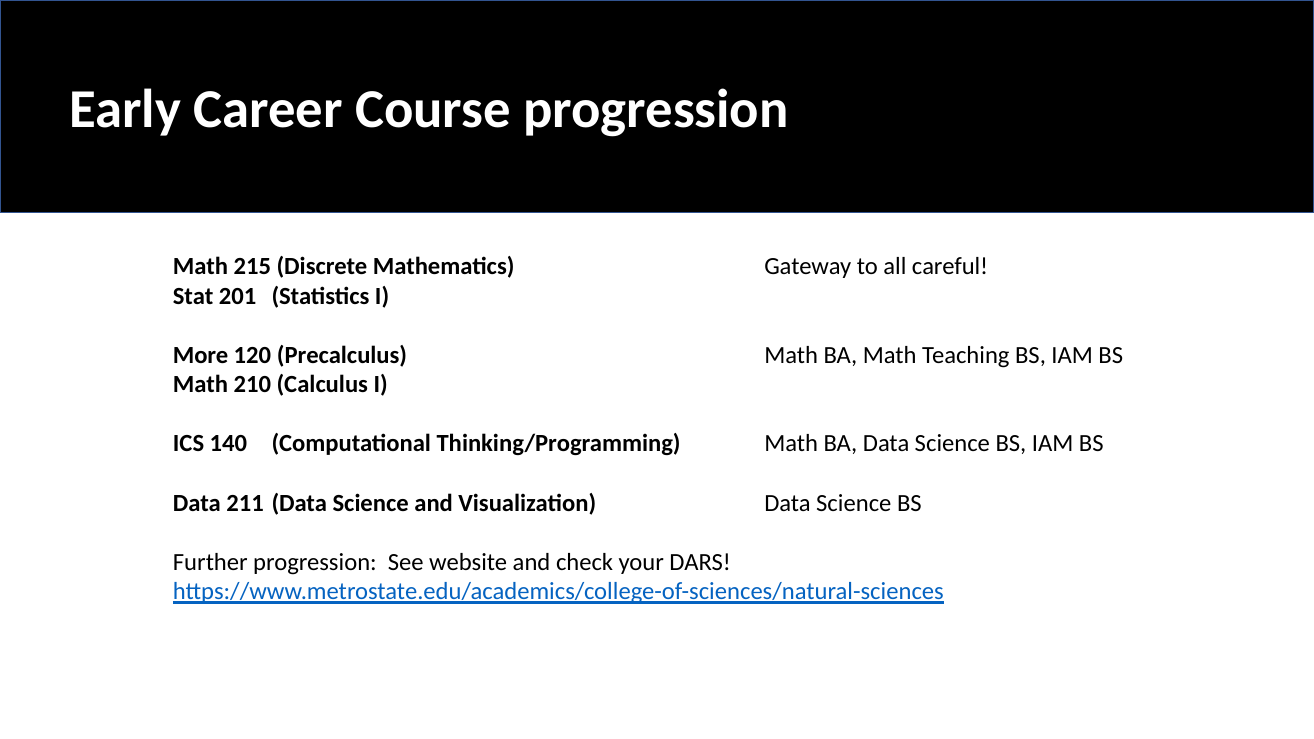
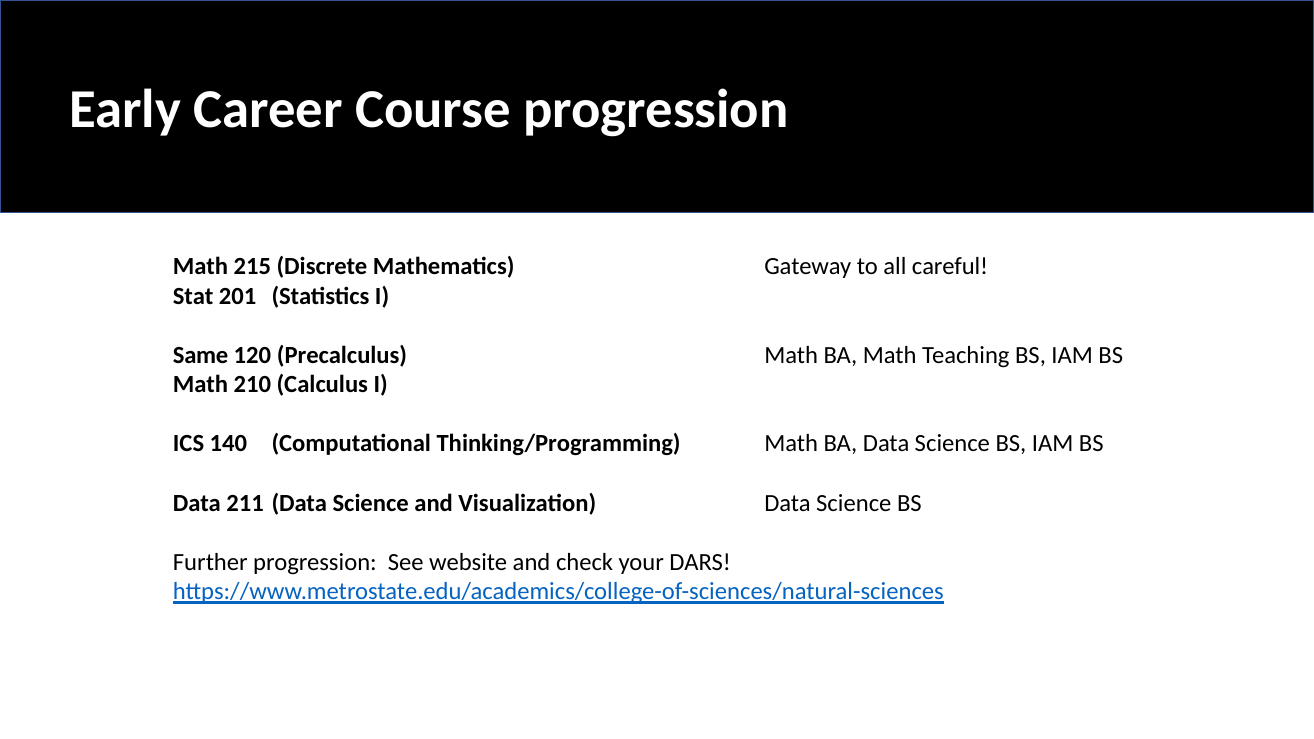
More: More -> Same (201, 355)
